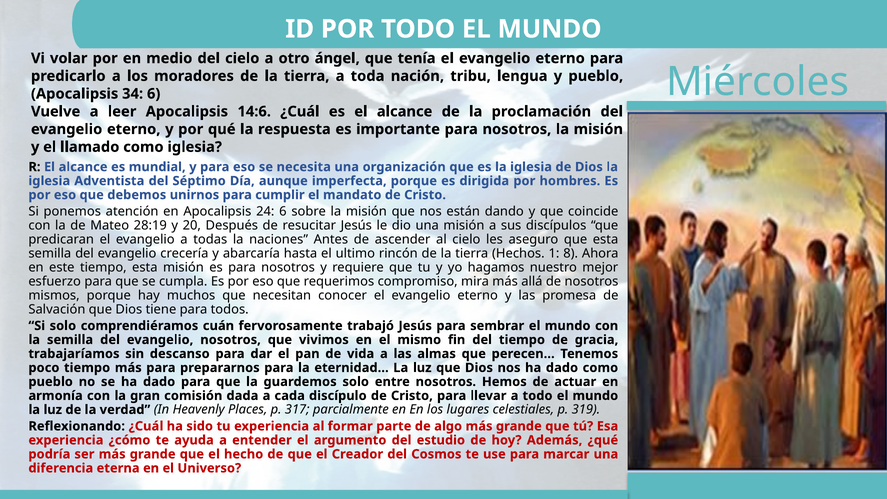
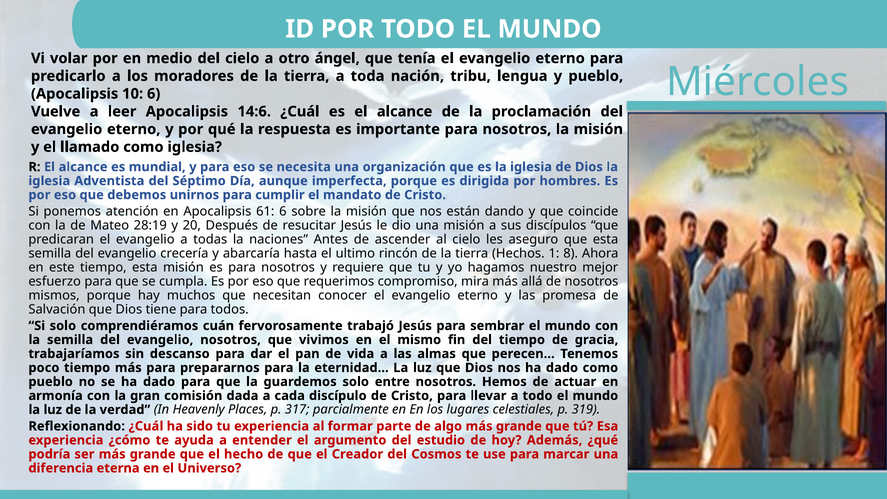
34: 34 -> 10 (133, 94)
24: 24 -> 61 (265, 211)
